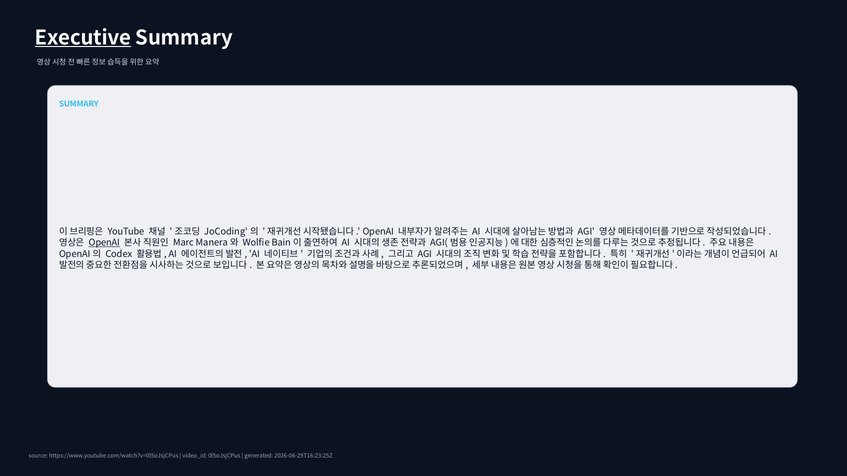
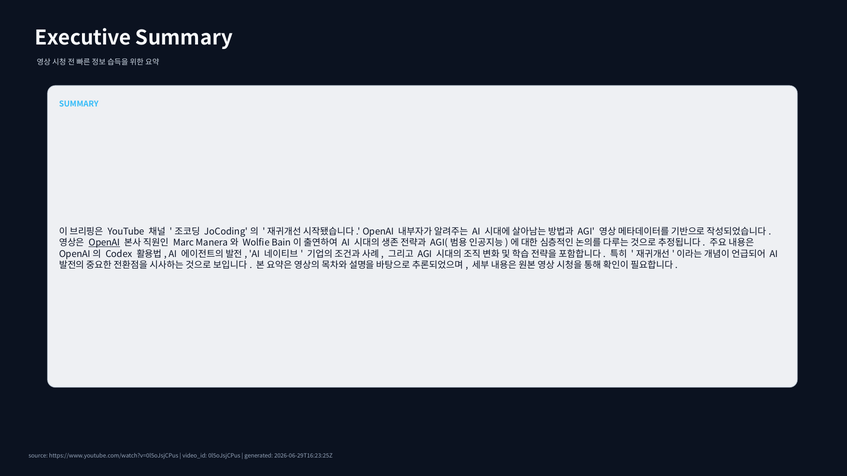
Executive underline: present -> none (83, 38)
